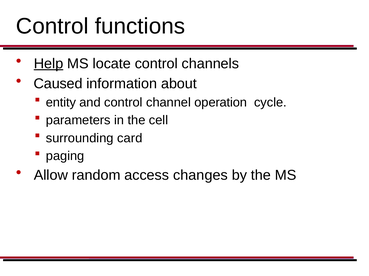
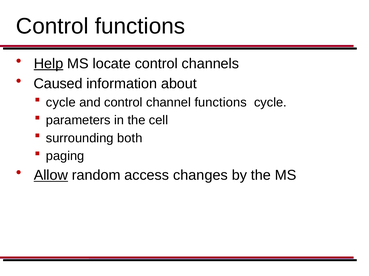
entity: entity -> cycle (61, 103)
channel operation: operation -> functions (221, 103)
card: card -> both (130, 138)
Allow underline: none -> present (51, 176)
